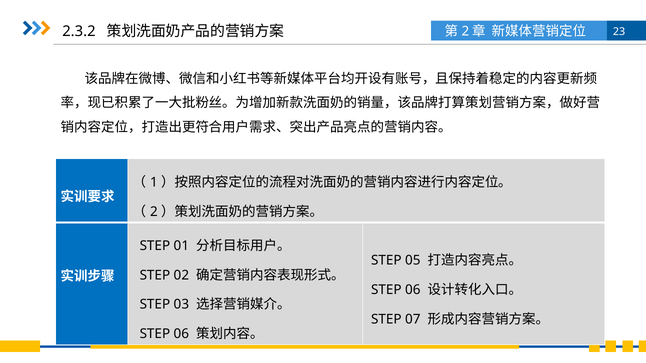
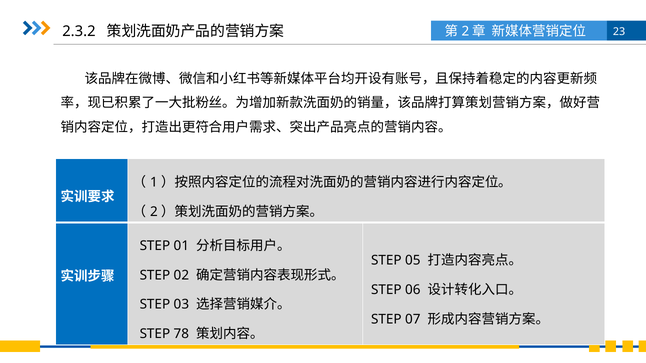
06: 06 -> 78 (181, 334)
